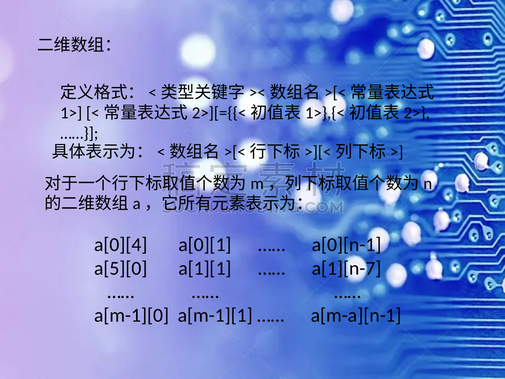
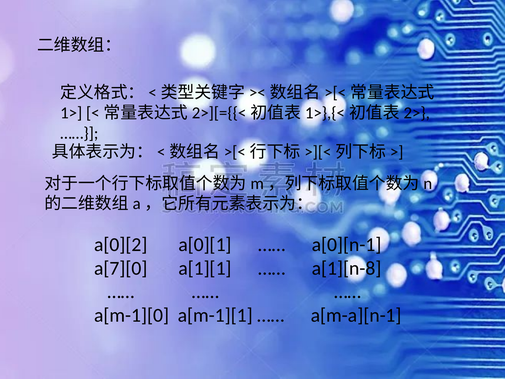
a[0][4: a[0][4 -> a[0][2 (121, 244)
a[5][0: a[5][0 -> a[7][0 (121, 268)
a[1][n-7: a[1][n-7 -> a[1][n-8 (347, 268)
